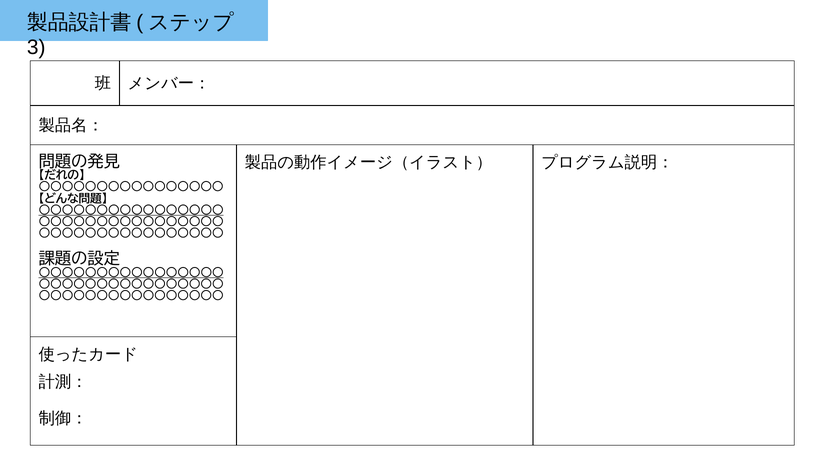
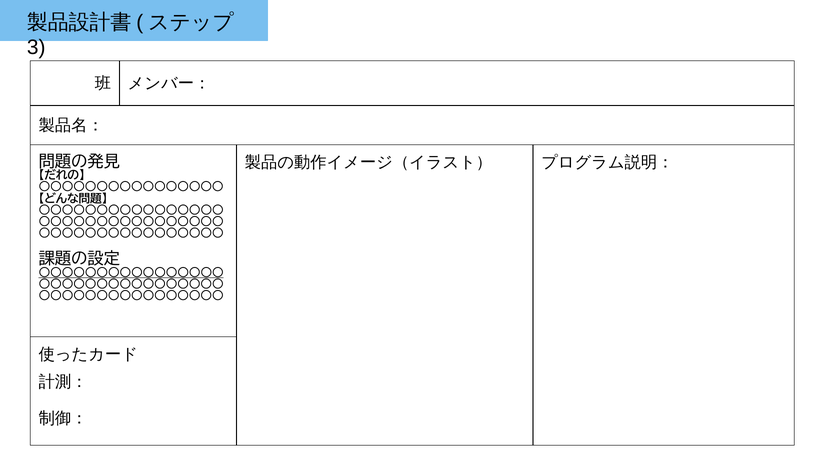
〇〇〇〇〇〇〇〇〇〇〇〇〇〇〇〇 underline: present -> none (131, 210)
